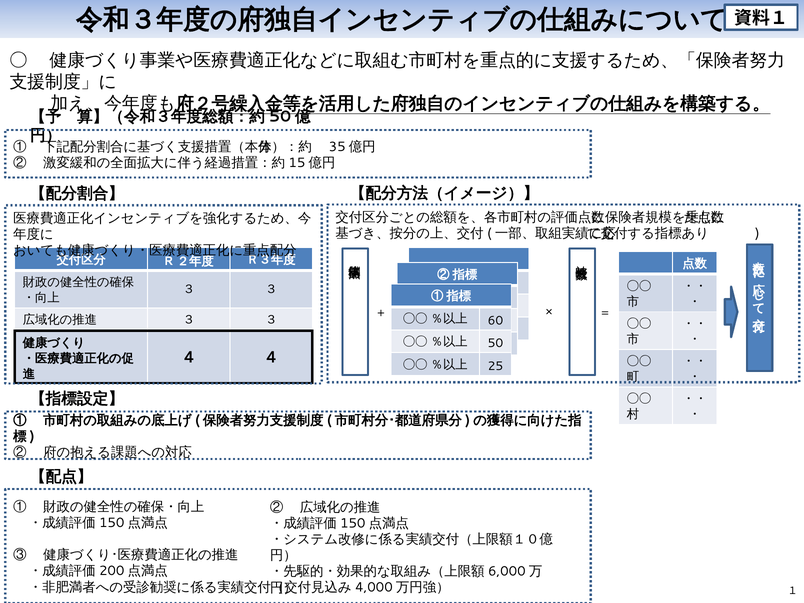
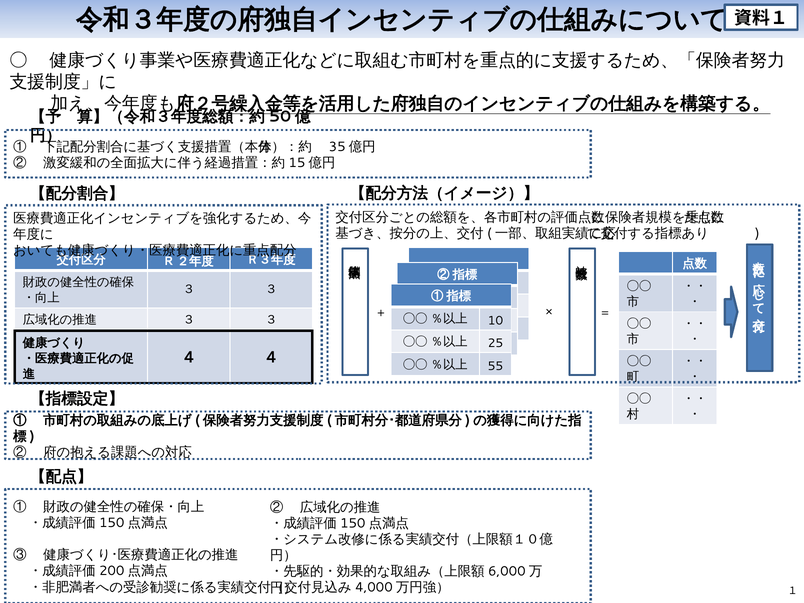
60: 60 -> 10 (495, 321)
50: 50 -> 25 (495, 343)
25: 25 -> 55 (495, 366)
